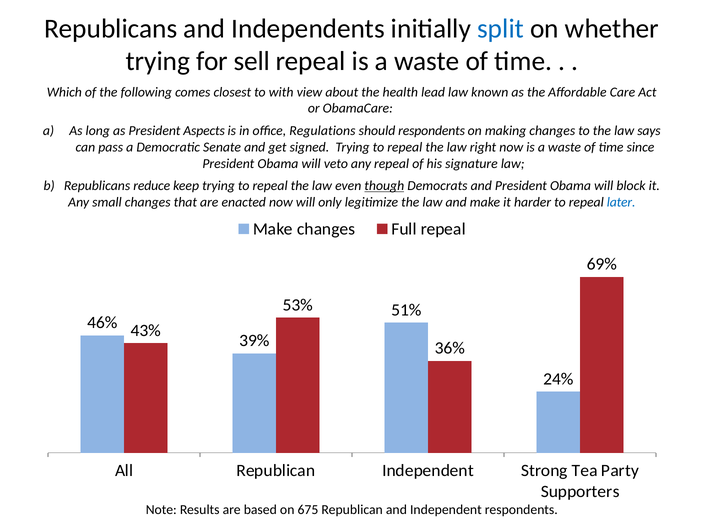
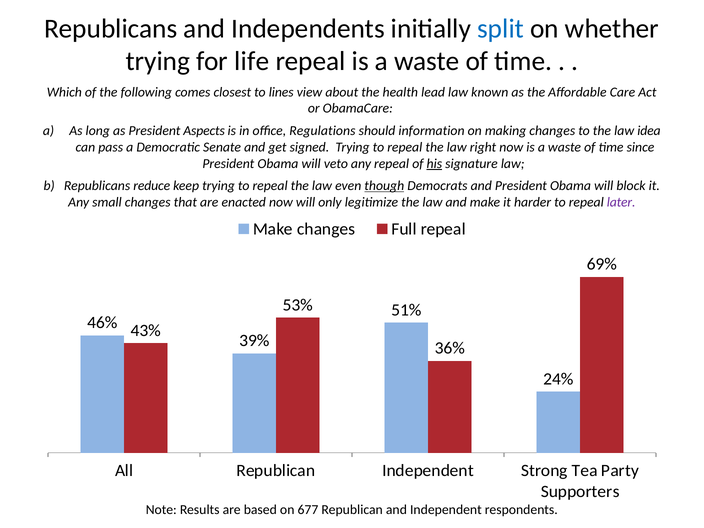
sell: sell -> life (252, 61)
with: with -> lines (281, 92)
should respondents: respondents -> information (432, 131)
says: says -> idea (649, 131)
his underline: none -> present (434, 164)
later colour: blue -> purple (621, 202)
675: 675 -> 677 (308, 510)
